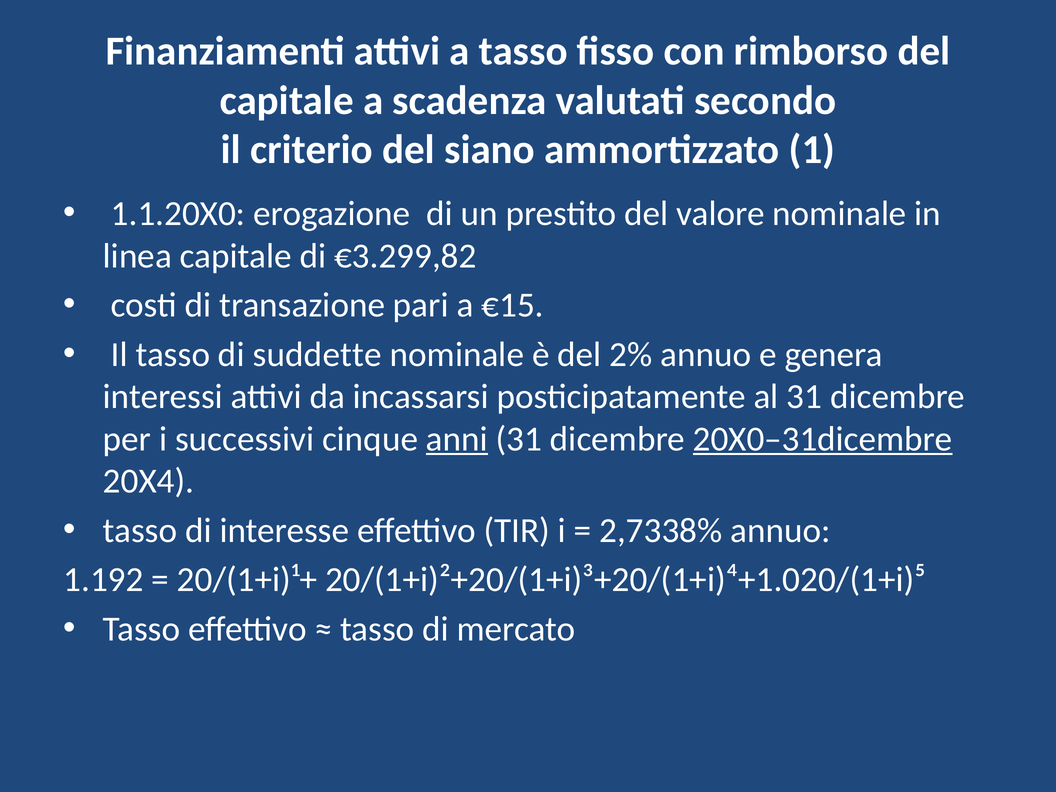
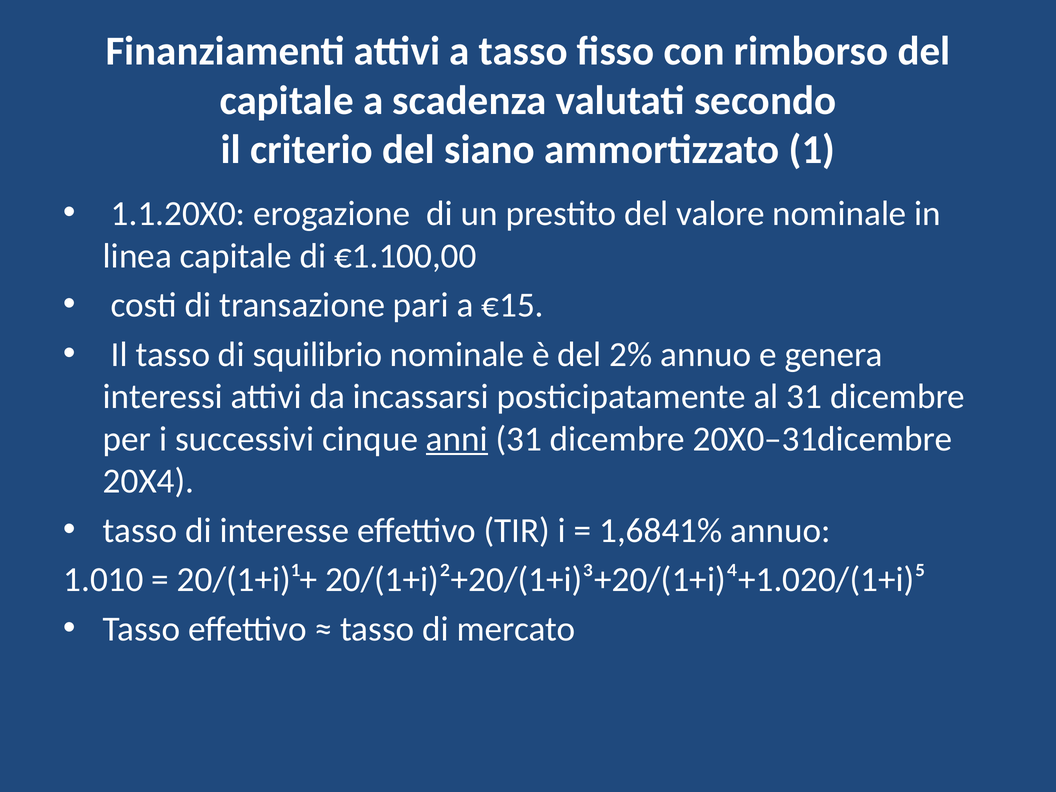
€3.299,82: €3.299,82 -> €1.100,00 (405, 256)
suddette: suddette -> squilibrio (317, 354)
20X0–31dicembre underline: present -> none (823, 439)
2,7338%: 2,7338% -> 1,6841% (661, 530)
1.192: 1.192 -> 1.010 (103, 580)
